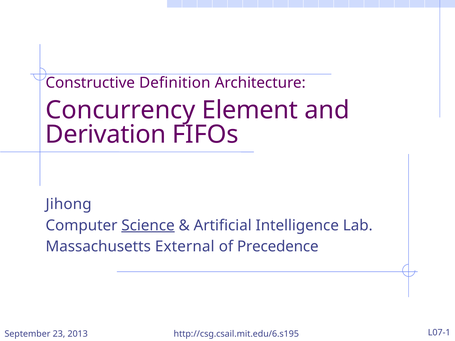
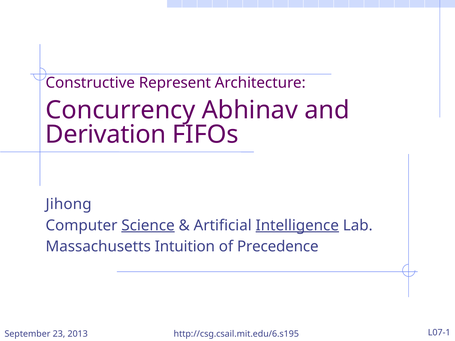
Definition: Definition -> Represent (175, 83)
Element: Element -> Abhinav (250, 110)
Intelligence underline: none -> present (297, 226)
External: External -> Intuition (185, 247)
